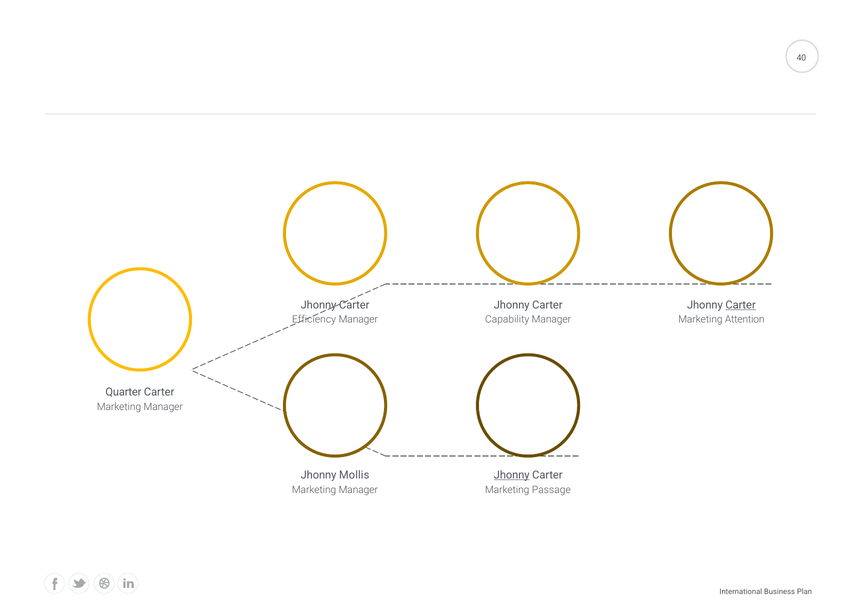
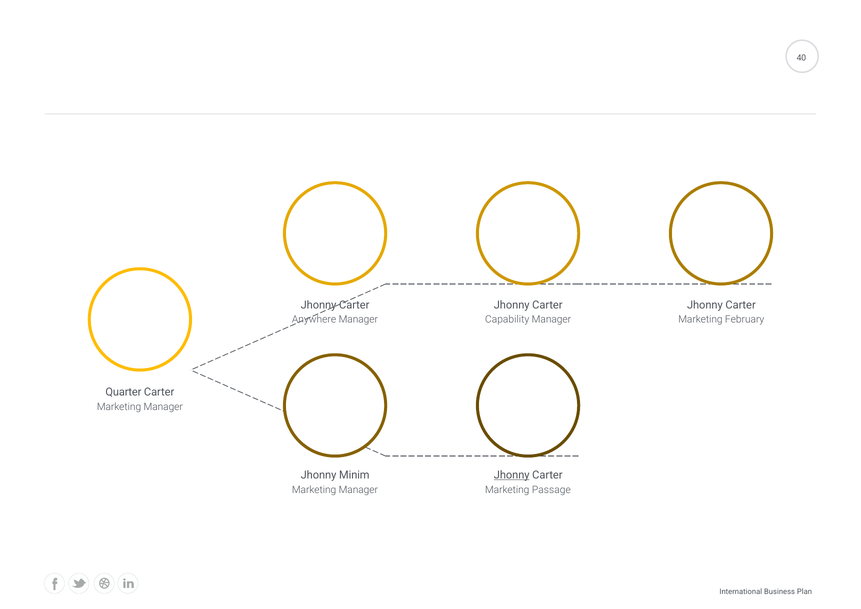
Carter underline: present -> none (741, 305)
Efficiency: Efficiency -> Anywhere (314, 319)
Attention: Attention -> February (745, 319)
Mollis: Mollis -> Minim (354, 475)
